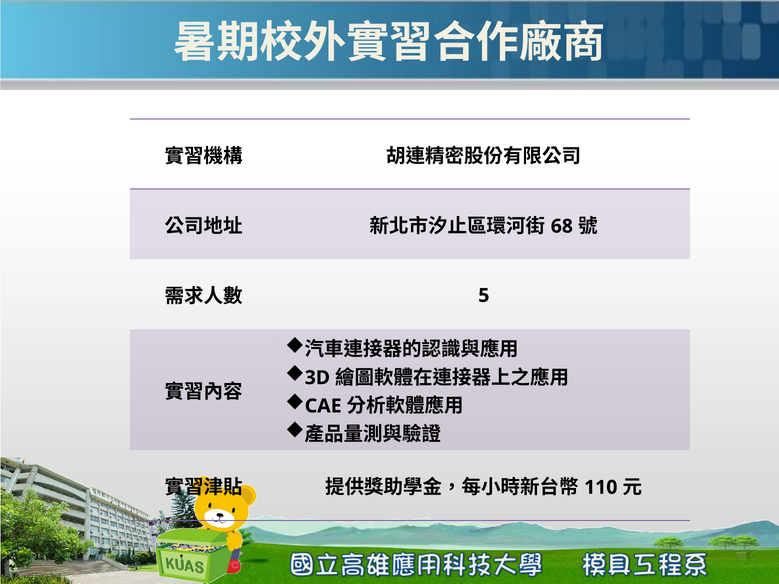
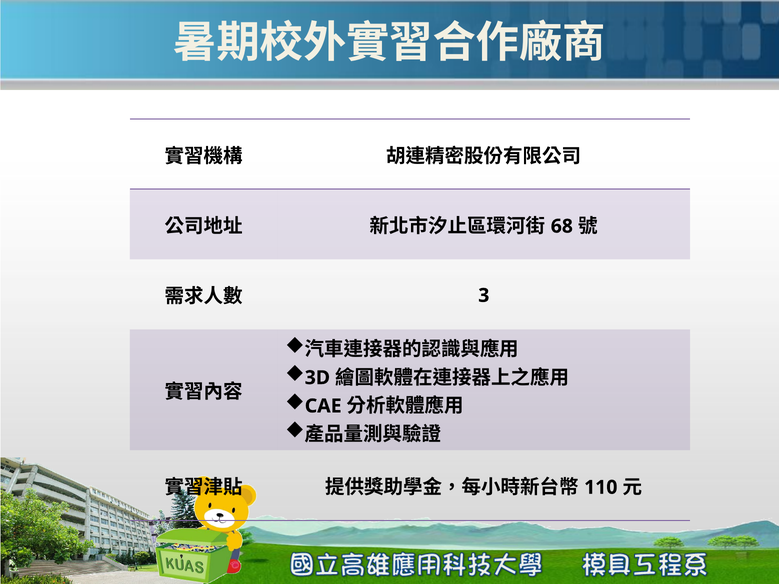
5: 5 -> 3 (484, 296)
